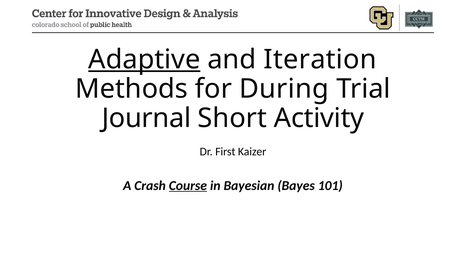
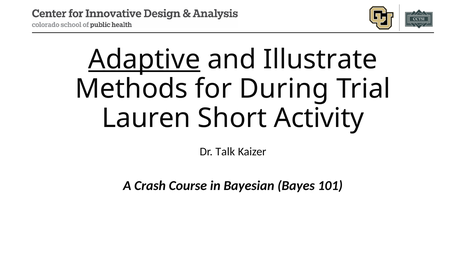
Iteration: Iteration -> Illustrate (320, 59)
Journal: Journal -> Lauren (146, 118)
First: First -> Talk (225, 152)
Course underline: present -> none (188, 186)
